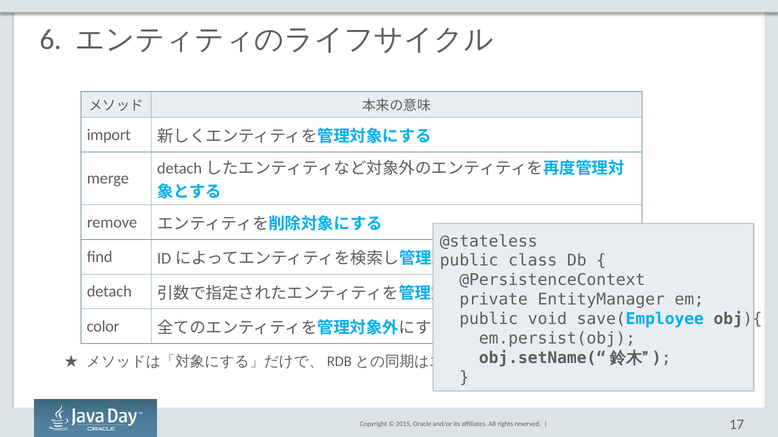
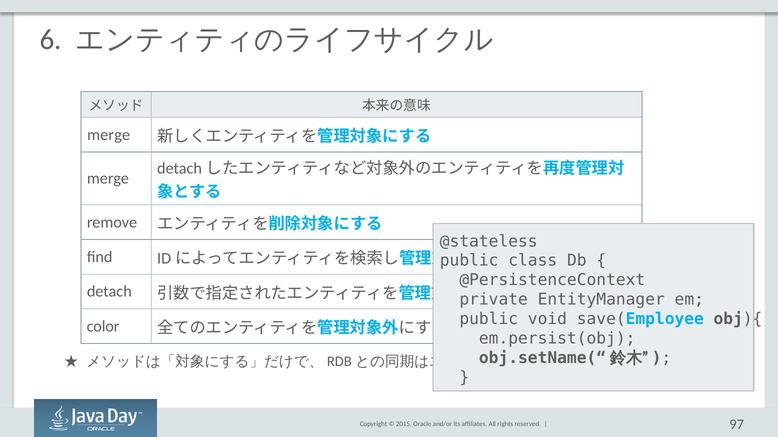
import: import -> merge (109, 135)
17: 17 -> 97 (737, 425)
